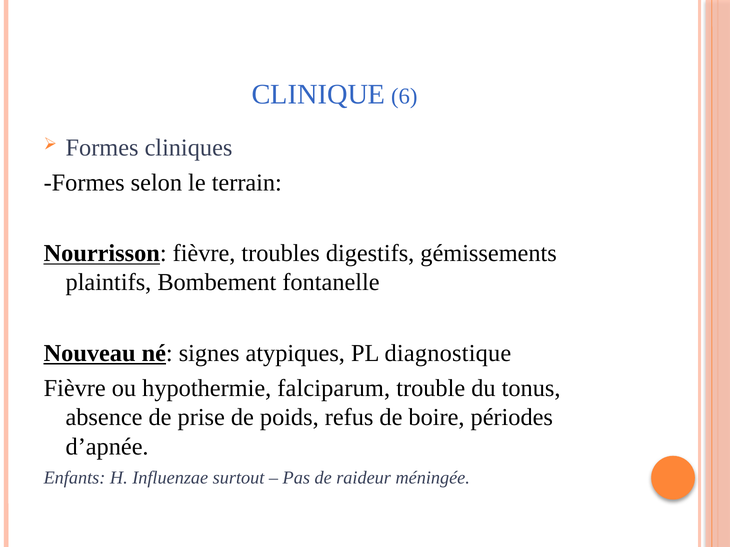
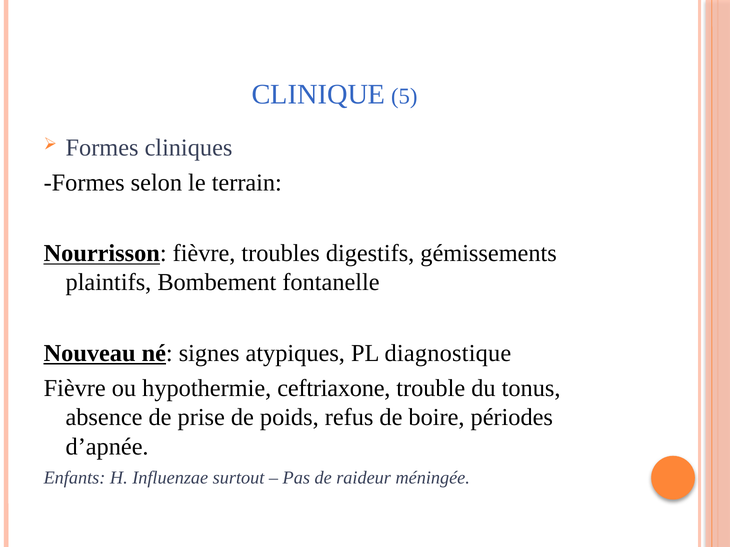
6: 6 -> 5 (404, 96)
falciparum: falciparum -> ceftriaxone (334, 389)
